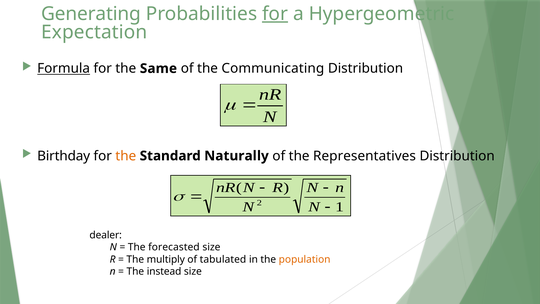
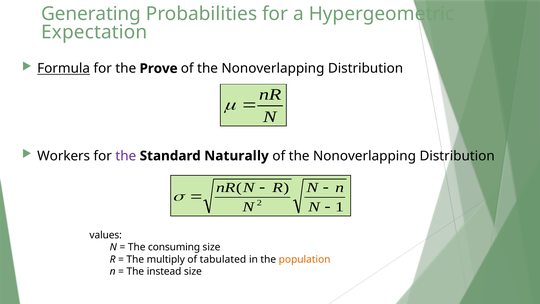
for underline: present -> none (275, 14)
Same: Same -> Prove (159, 68)
Communicating: Communicating -> Nonoverlapping (273, 68)
Birthday: Birthday -> Workers (64, 156)
the colour: orange -> purple (126, 156)
Representatives: Representatives -> Nonoverlapping (365, 156)
dealer: dealer -> values (106, 235)
forecasted: forecasted -> consuming (174, 247)
